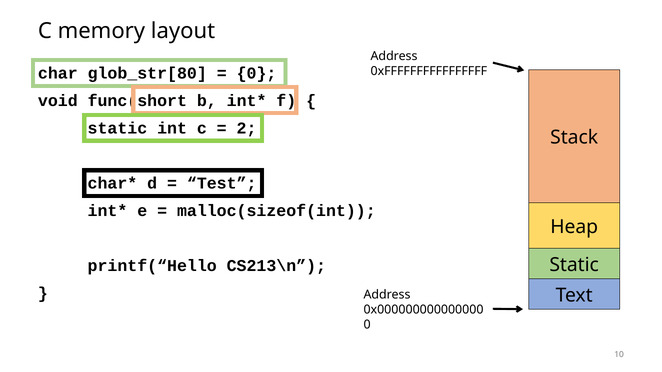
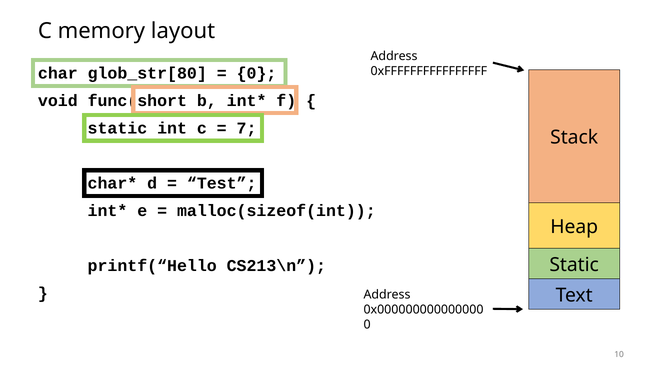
2: 2 -> 7 (247, 128)
